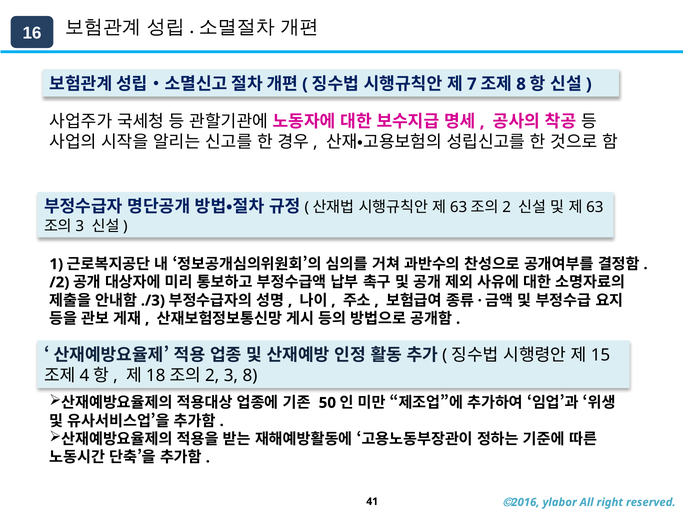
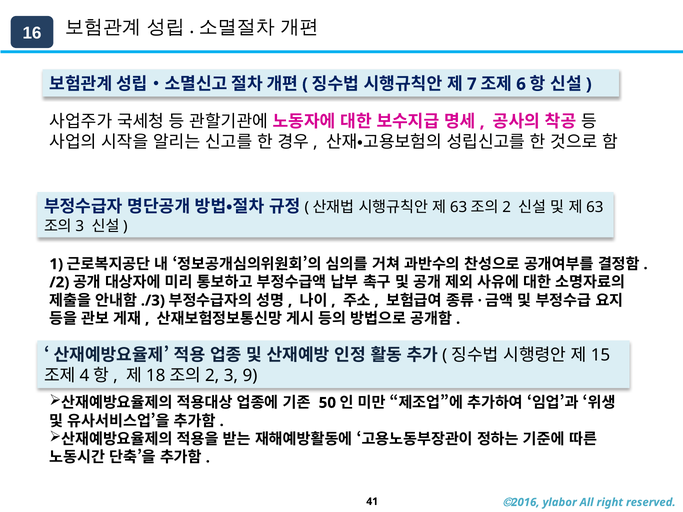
8: 8 -> 6 (521, 84)
3 8: 8 -> 9 (250, 376)
